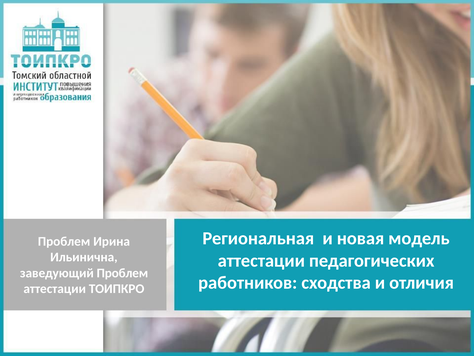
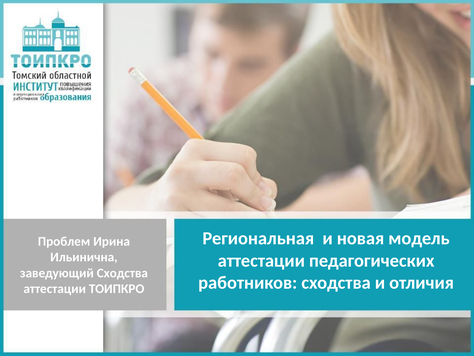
заведующий Проблем: Проблем -> Сходства (122, 273)
